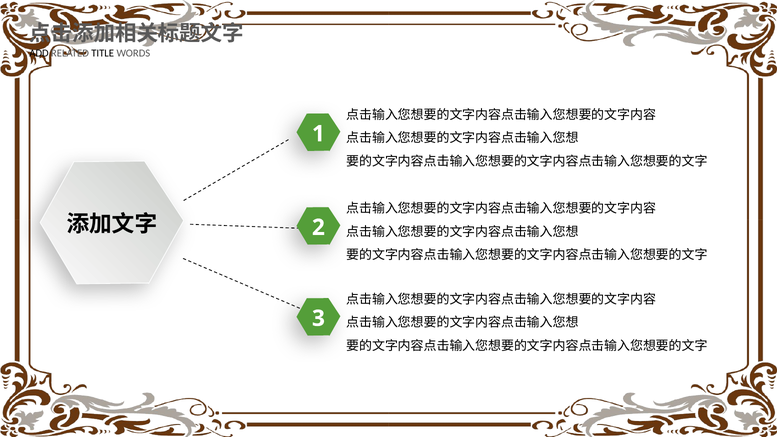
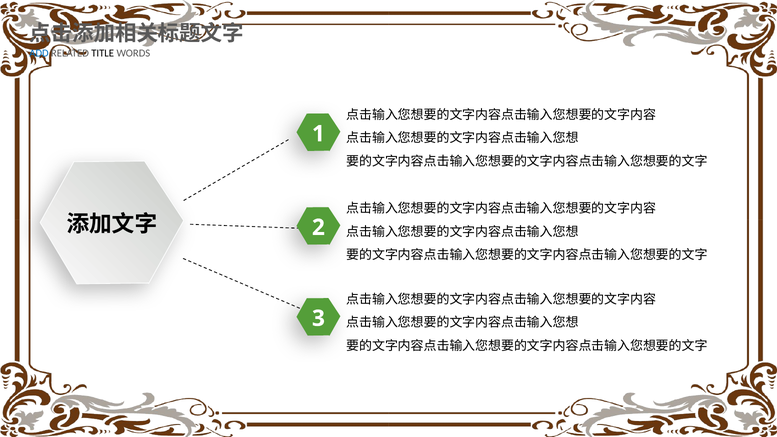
ADD colour: black -> blue (39, 53)
